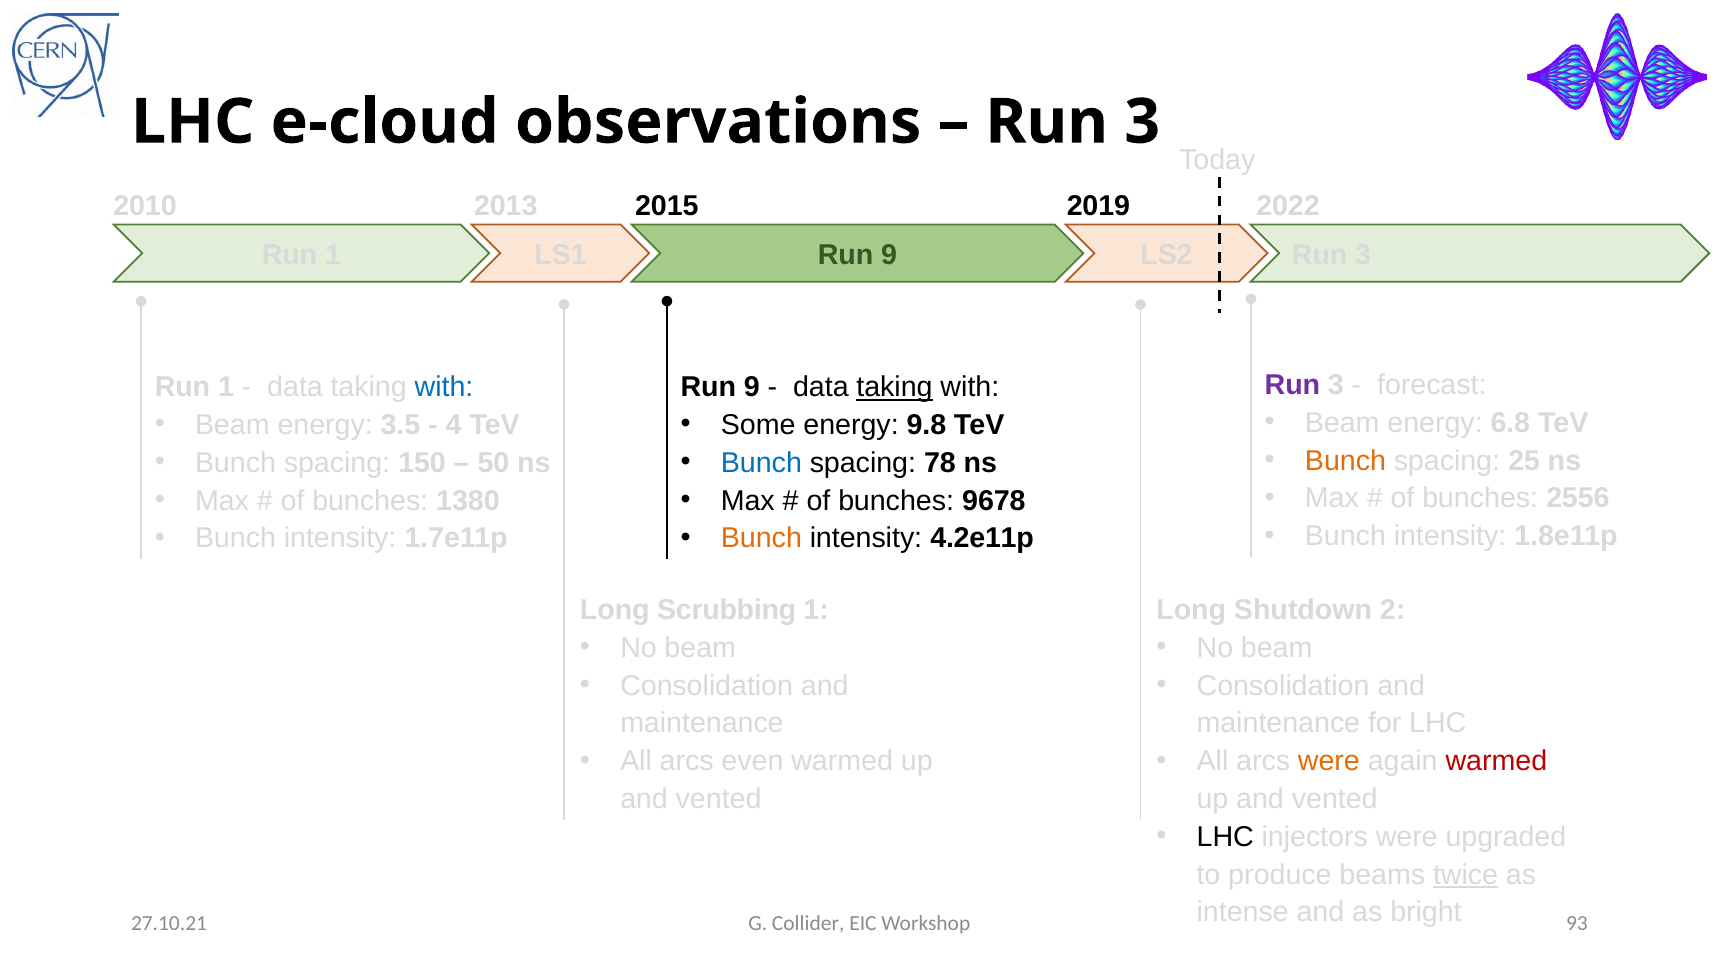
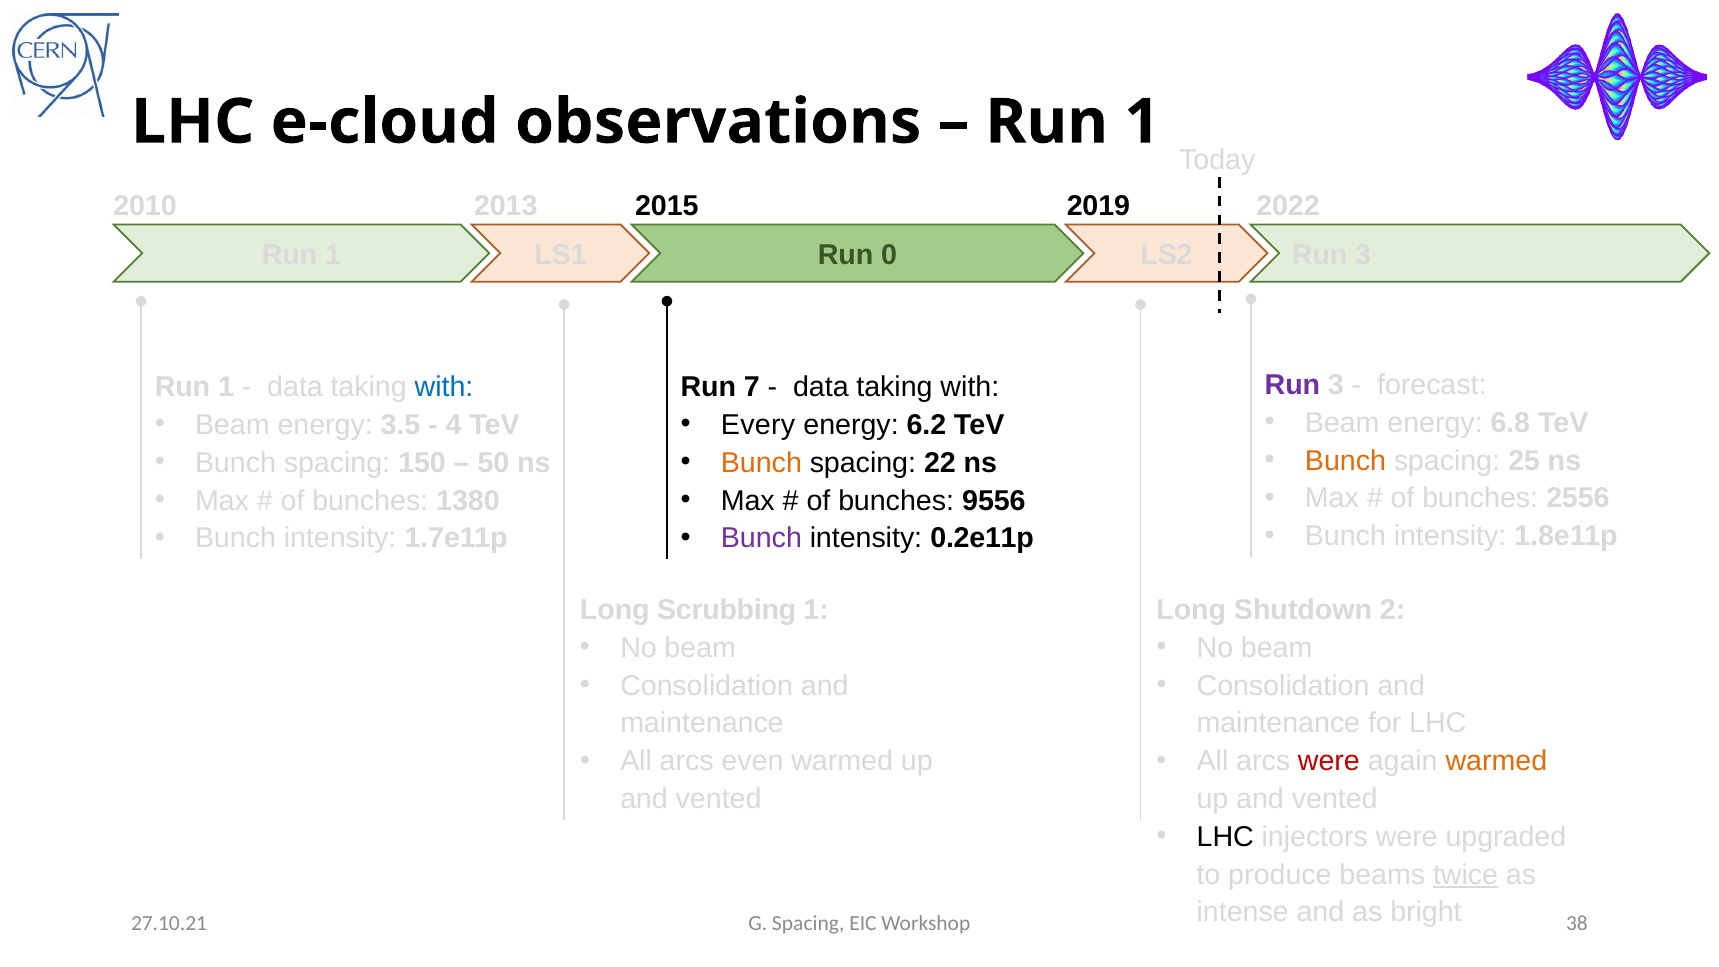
3: 3 -> 1 (1142, 122)
LS1 Run 9: 9 -> 0 (889, 255)
9: 9 -> 7 (752, 387)
taking underline: present -> none (895, 387)
Some: Some -> Every (758, 425)
9.8: 9.8 -> 6.2 (926, 425)
Bunch colour: blue -> orange (761, 463)
78: 78 -> 22 (940, 463)
9678: 9678 -> 9556 (994, 501)
Bunch colour: orange -> purple (761, 538)
4.2e11p: 4.2e11p -> 0.2e11p (982, 538)
were colour: orange -> red (1329, 761)
warmed colour: red -> orange (1496, 761)
G Collider: Collider -> Spacing (808, 923)
93: 93 -> 38 (1577, 923)
